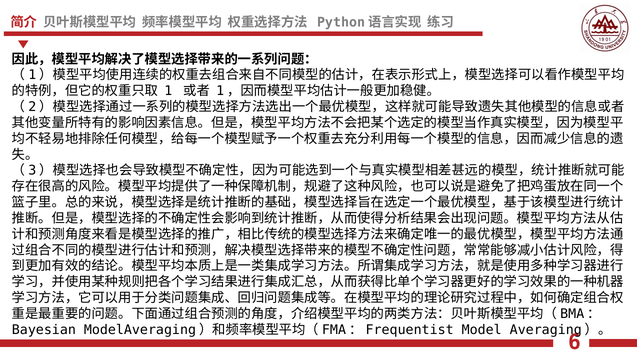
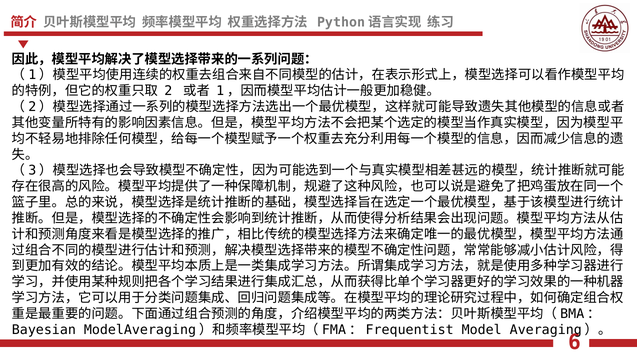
1: 1 -> 2 (168, 91)
